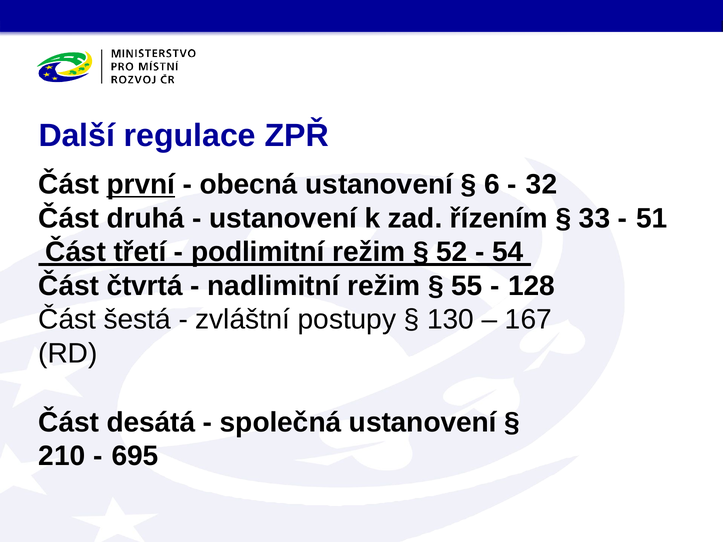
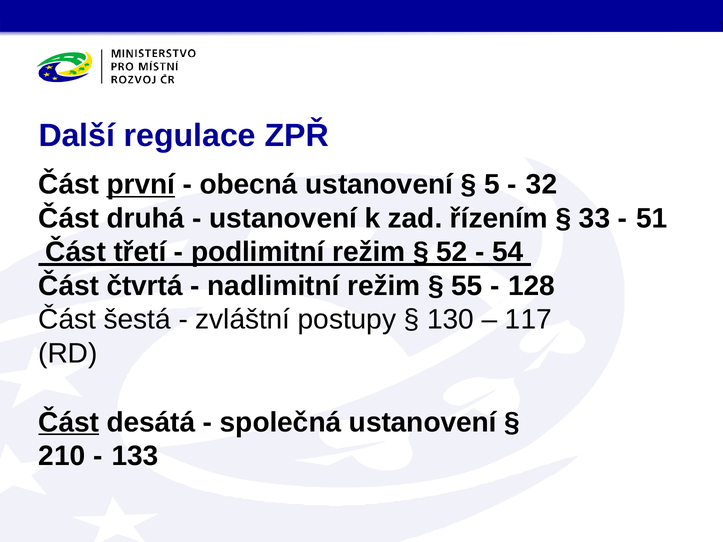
6: 6 -> 5 (492, 185)
167: 167 -> 117 (528, 320)
Část underline: none -> present (69, 422)
695: 695 -> 133 (135, 456)
